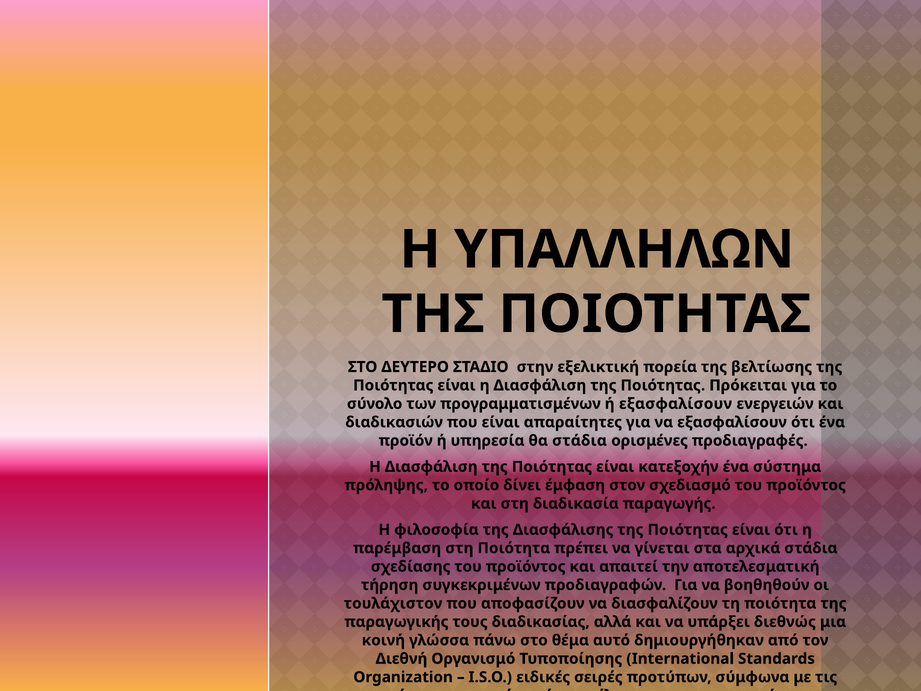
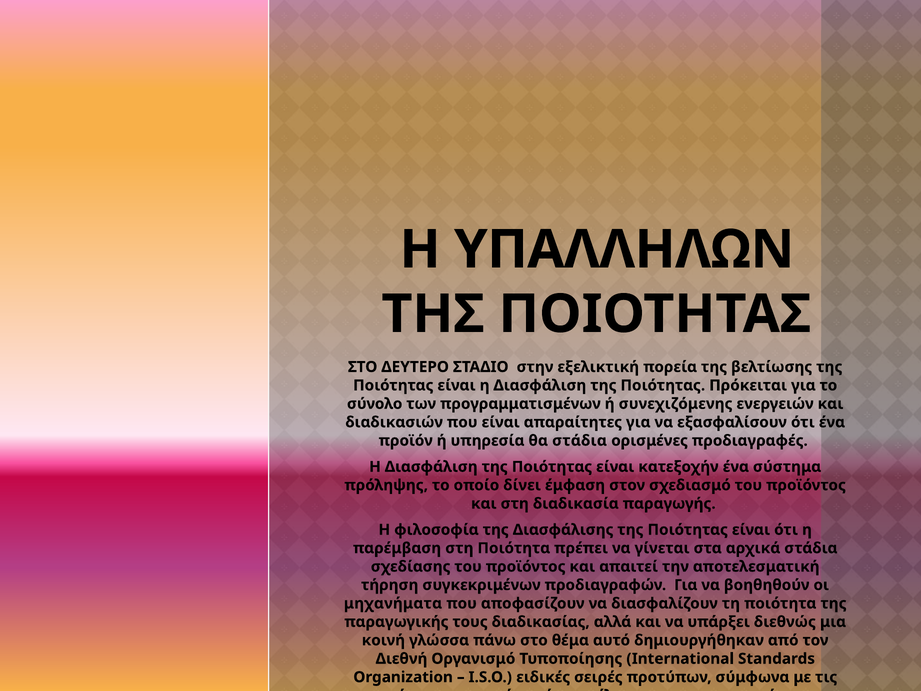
ή εξασφαλίσουν: εξασφαλίσουν -> συνεχιζόμενης (676, 404)
τουλάχιστον: τουλάχιστον -> μηχανήματα (393, 603)
